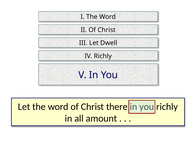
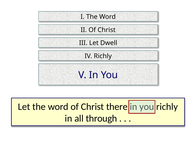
amount: amount -> through (101, 118)
